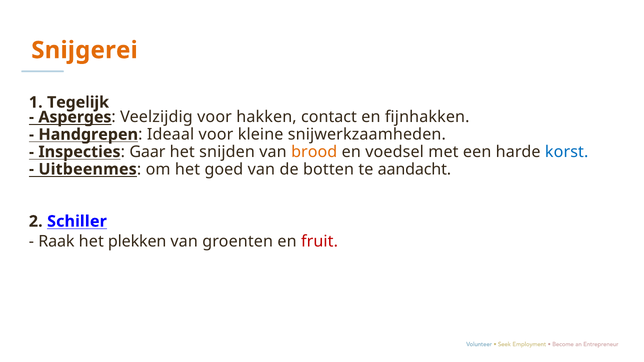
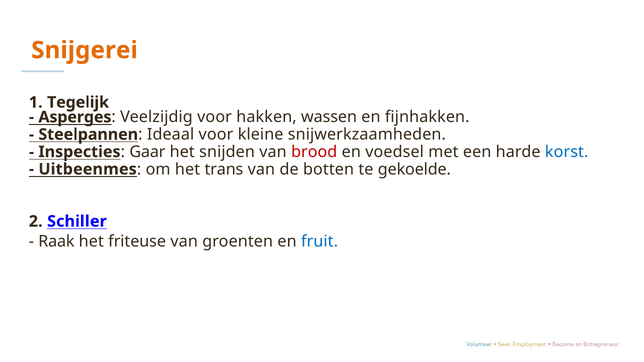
contact: contact -> wassen (329, 117)
Handgrepen: Handgrepen -> Steelpannen (88, 135)
brood colour: orange -> red (314, 152)
goed: goed -> trans (224, 169)
aandacht: aandacht -> gekoelde (414, 169)
plekken: plekken -> friteuse (137, 242)
fruit colour: red -> blue (320, 242)
